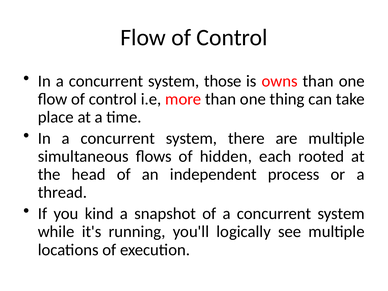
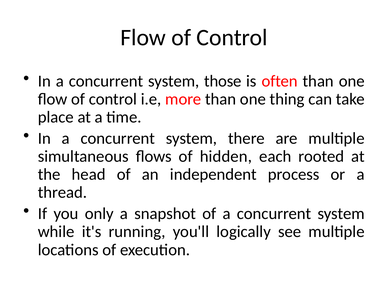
owns: owns -> often (280, 81)
kind: kind -> only (99, 214)
